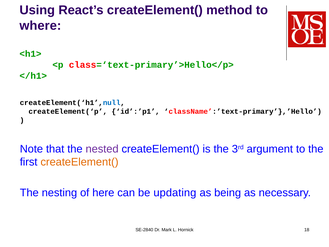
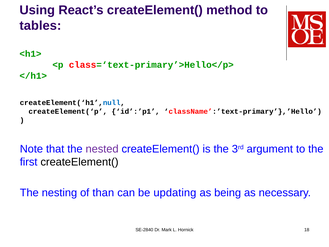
where: where -> tables (40, 26)
createElement( colour: orange -> black (79, 162)
here: here -> than (103, 193)
